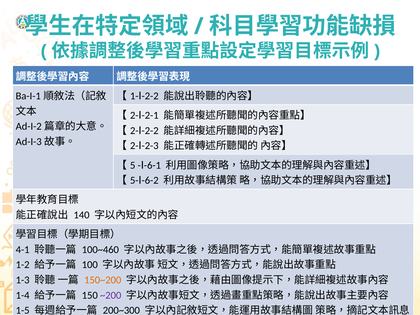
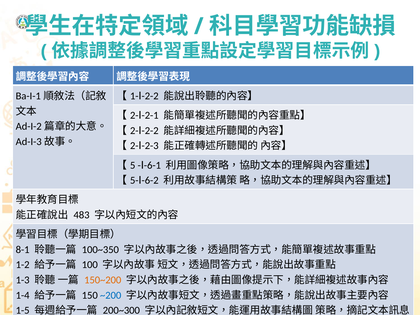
140: 140 -> 483 (82, 215)
4-1: 4-1 -> 8-1 (23, 250)
100~460: 100~460 -> 100~350 (100, 250)
~200 colour: purple -> blue (111, 295)
